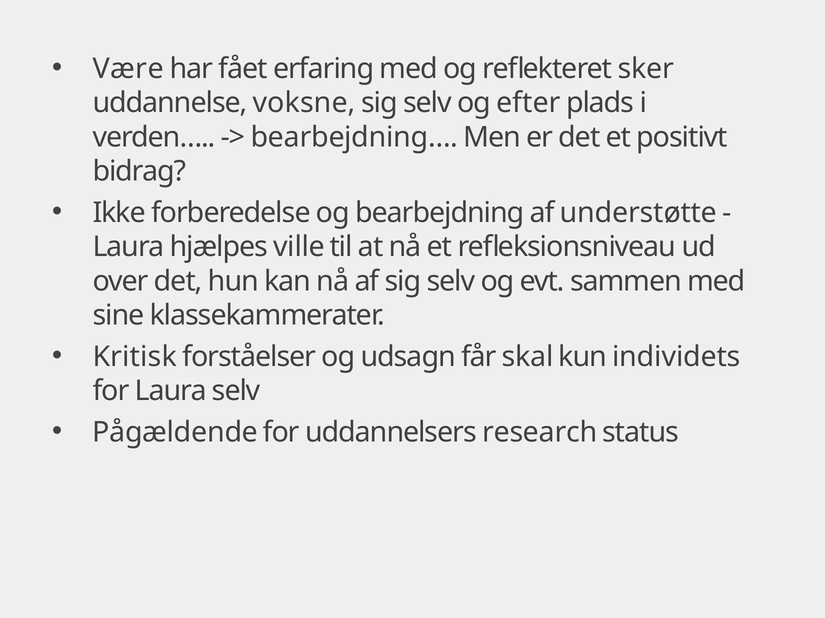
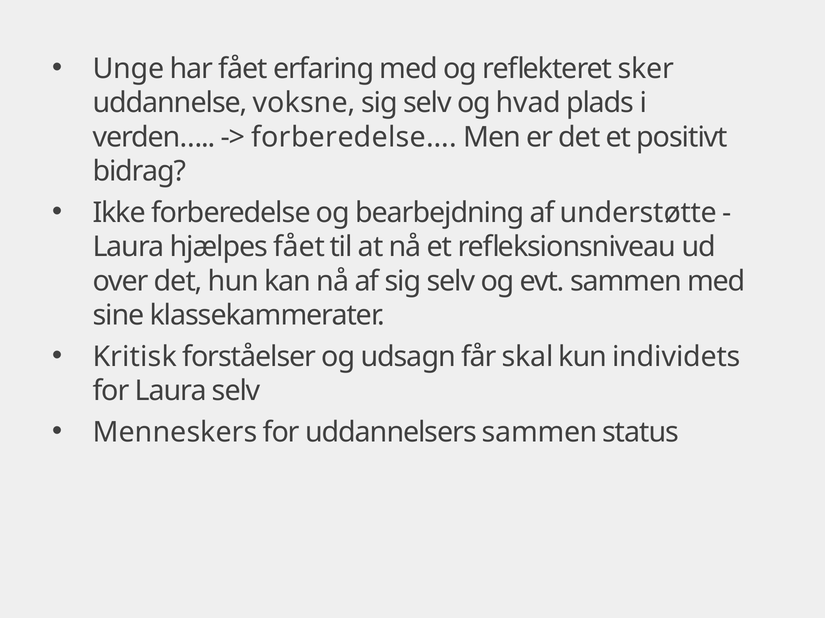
Være: Være -> Unge (129, 69)
efter: efter -> hvad (529, 103)
bearbejdning…: bearbejdning… -> forberedelse… (354, 137)
hjælpes ville: ville -> fået (299, 247)
Pågældende: Pågældende -> Menneskers (175, 433)
uddannelsers research: research -> sammen (540, 433)
